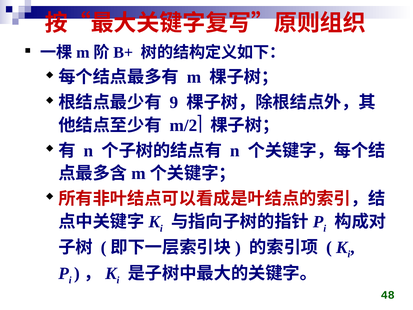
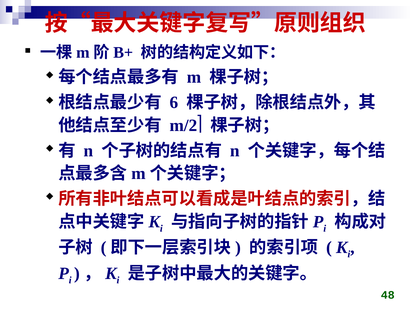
9: 9 -> 6 (174, 103)
